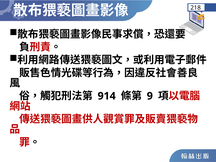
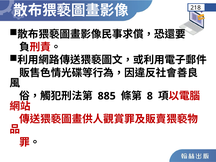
914: 914 -> 885 (107, 96)
9: 9 -> 8 (150, 96)
